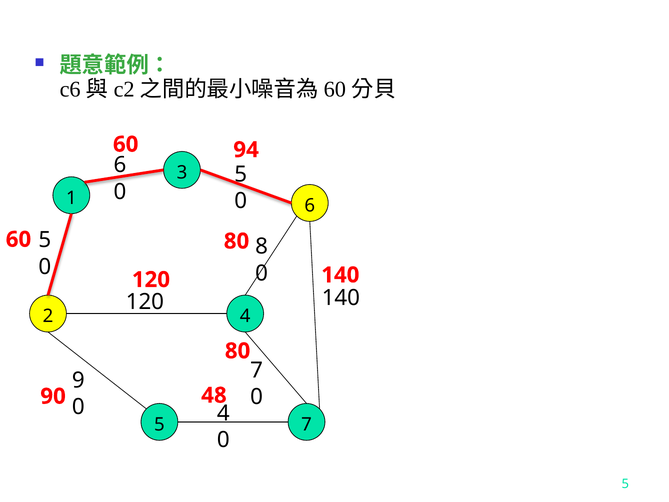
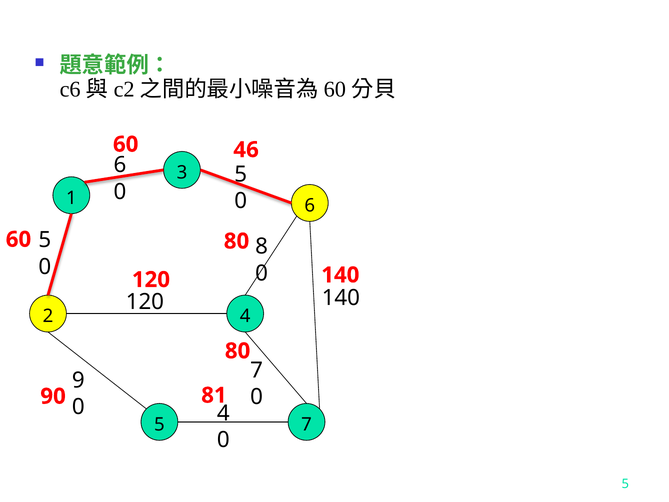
94: 94 -> 46 (246, 150)
48: 48 -> 81 (214, 395)
